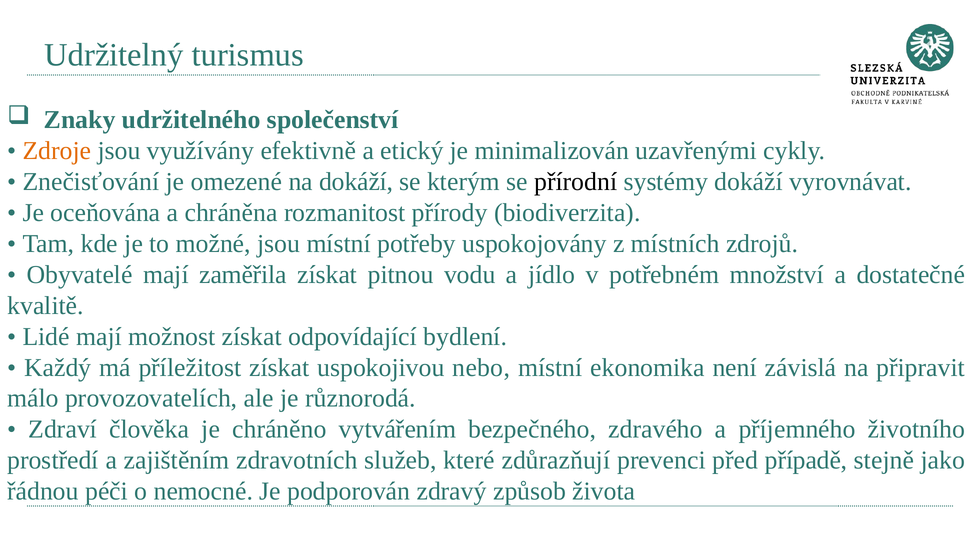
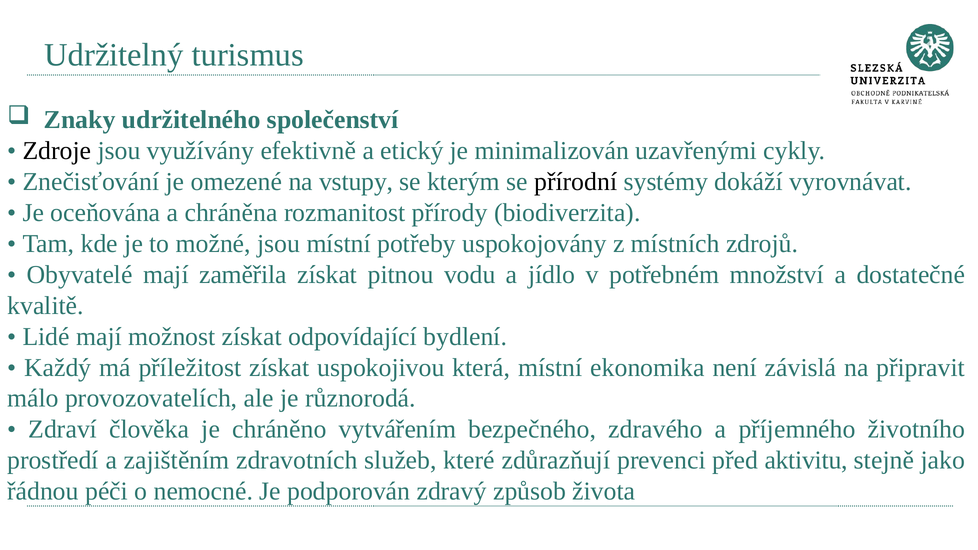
Zdroje colour: orange -> black (57, 151)
na dokáží: dokáží -> vstupy (356, 182)
nebo: nebo -> která (481, 368)
případě: případě -> aktivitu (806, 461)
